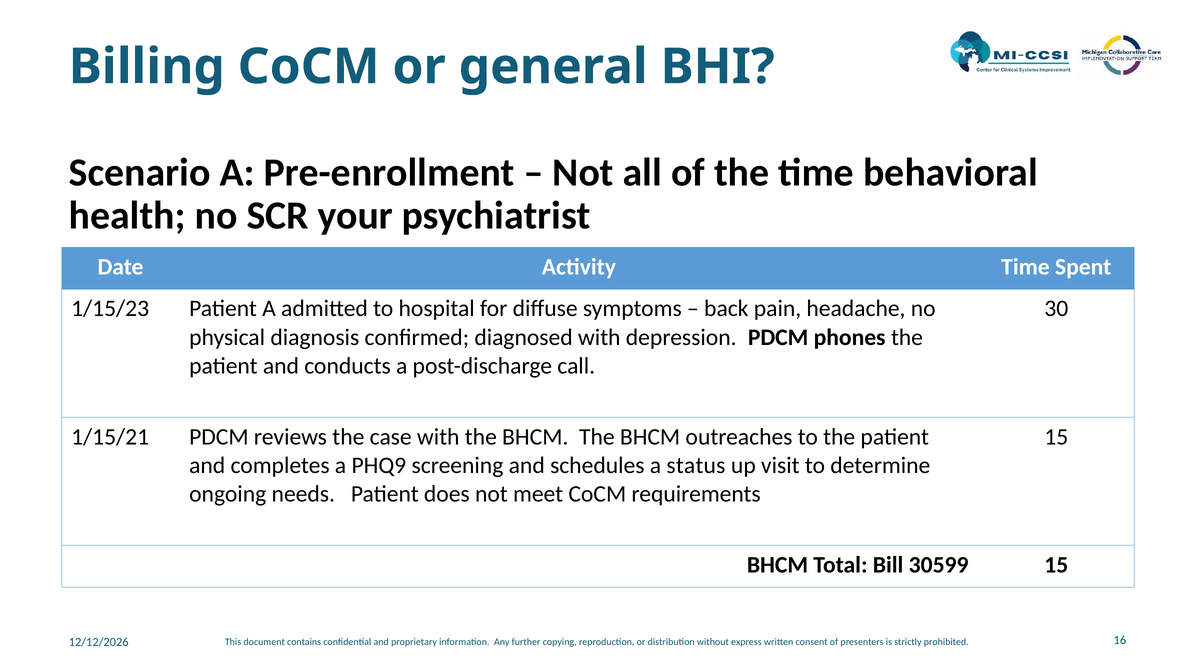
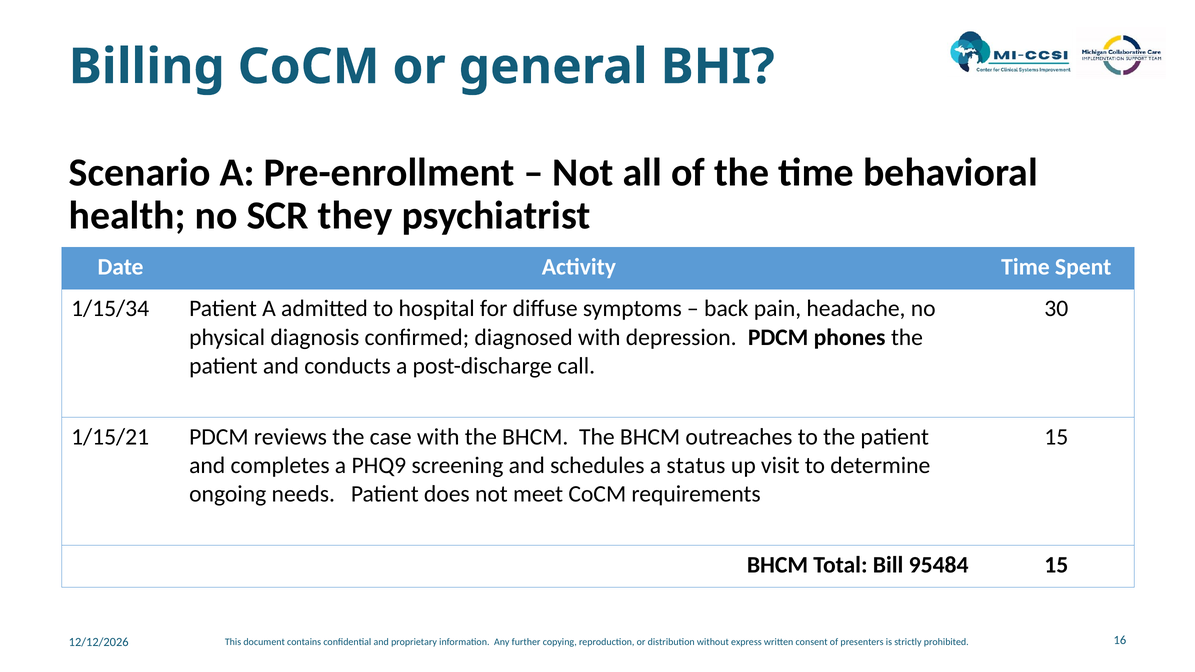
your: your -> they (355, 216)
1/15/23: 1/15/23 -> 1/15/34 (110, 309)
30599: 30599 -> 95484 (939, 565)
